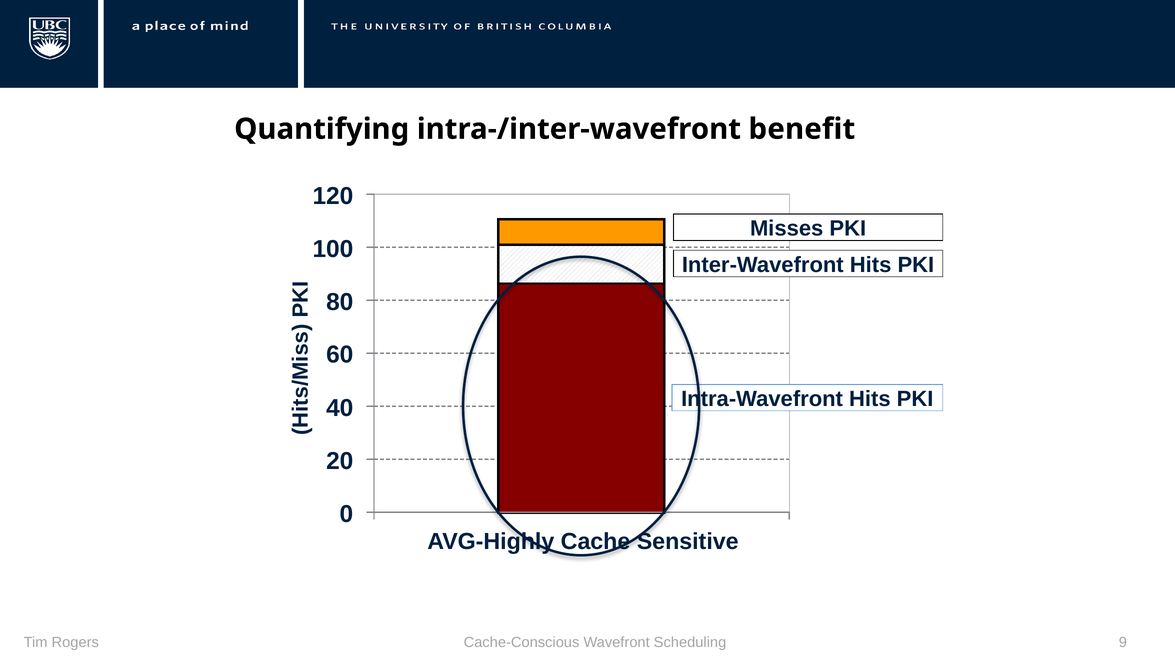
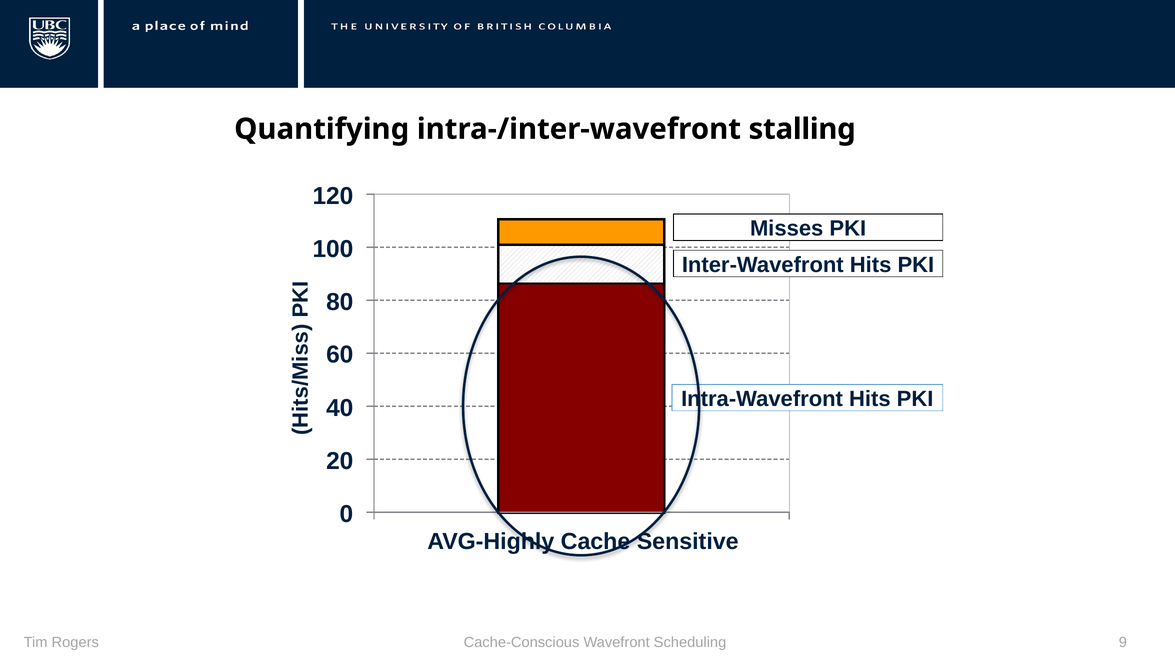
benefit: benefit -> stalling (802, 129)
